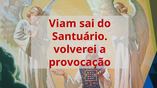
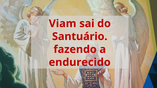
volverei: volverei -> fazendo (75, 50)
provocação: provocação -> endurecido (80, 62)
